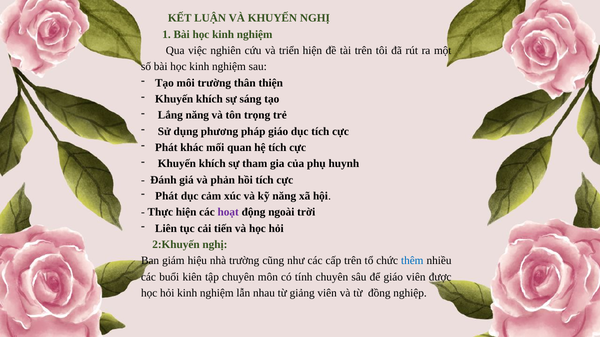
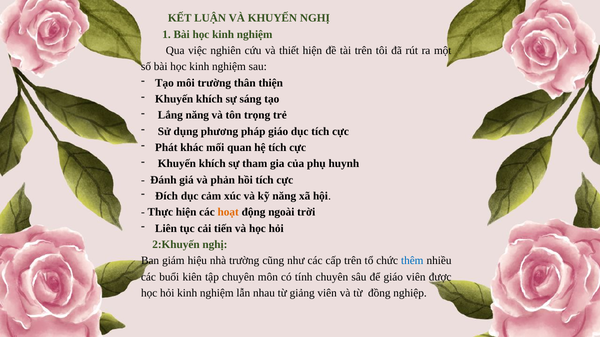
triển: triển -> thiết (289, 51)
Phát: Phát -> Đích (167, 196)
hoạt colour: purple -> orange (228, 213)
